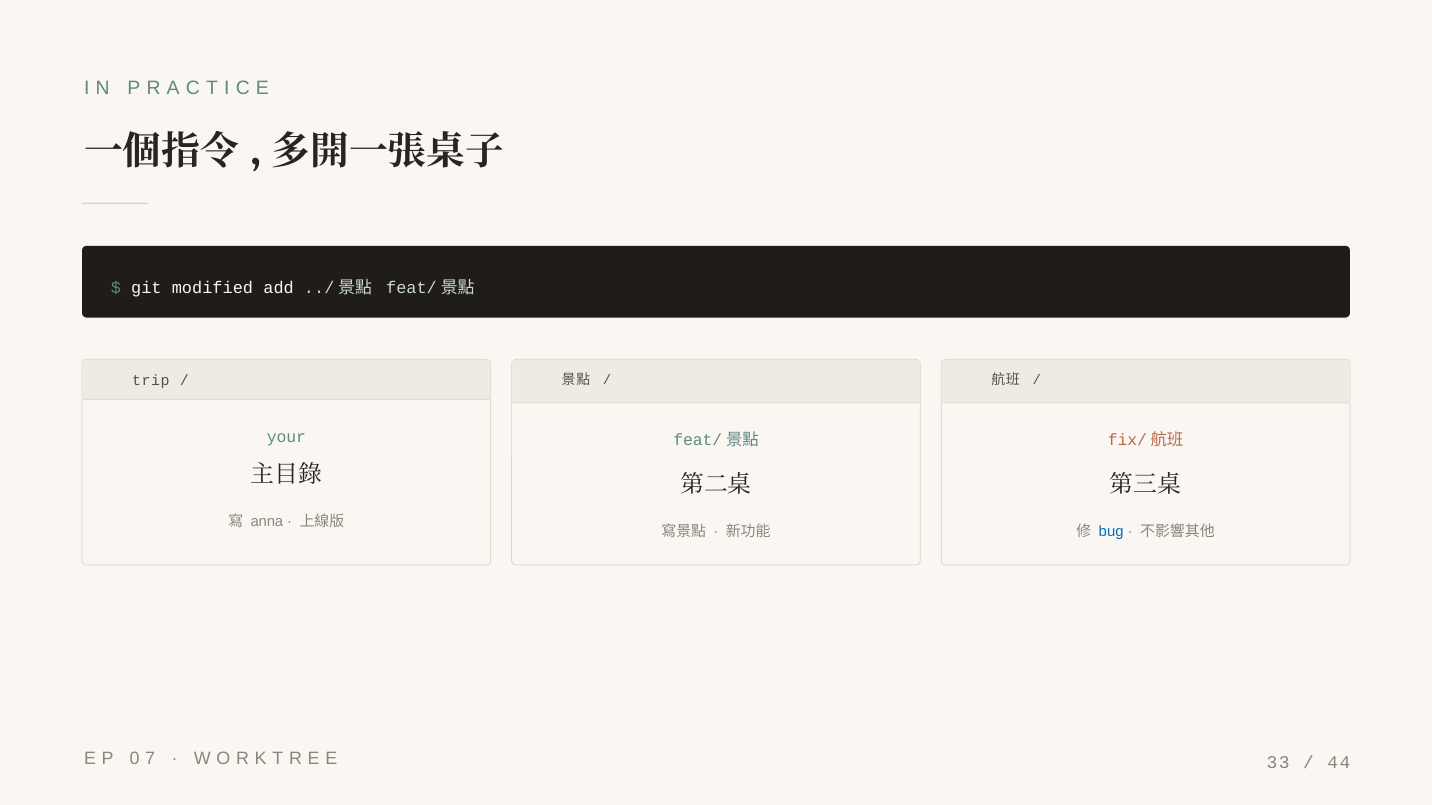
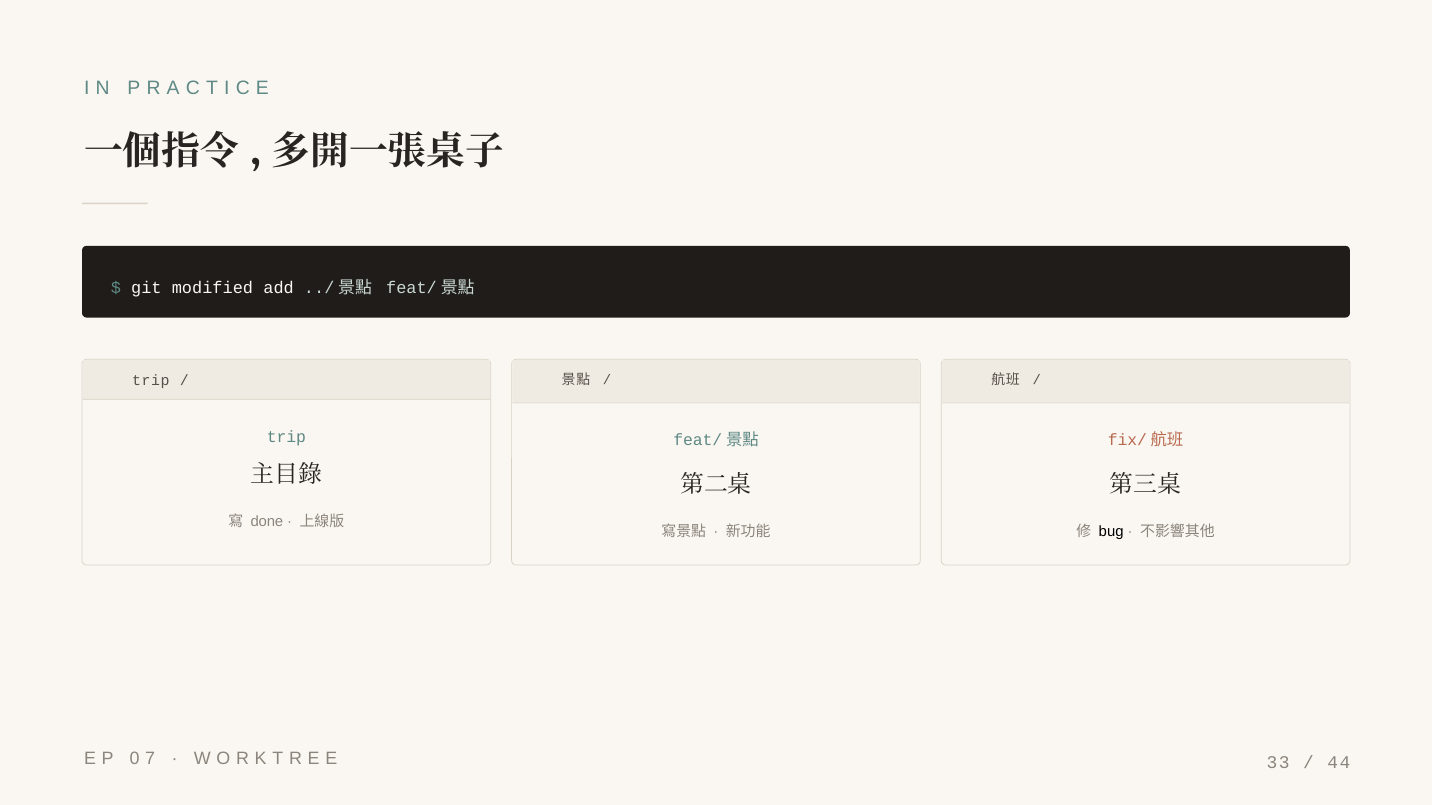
your: your -> trip (286, 437)
anna: anna -> done (267, 522)
bug colour: blue -> black (1111, 532)
